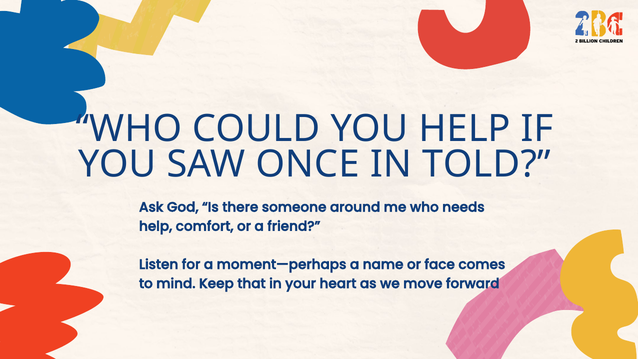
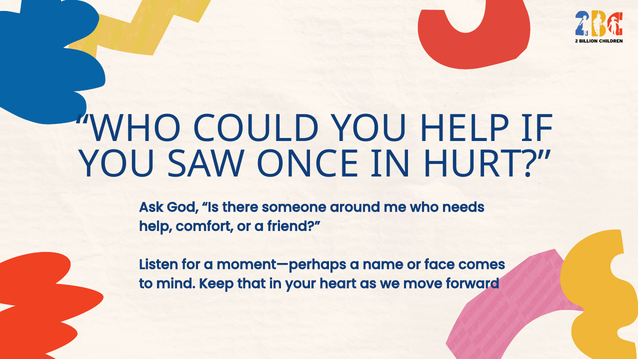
TOLD: TOLD -> HURT (487, 164)
